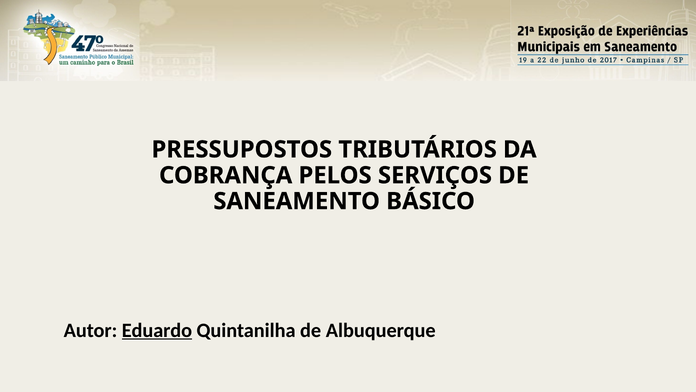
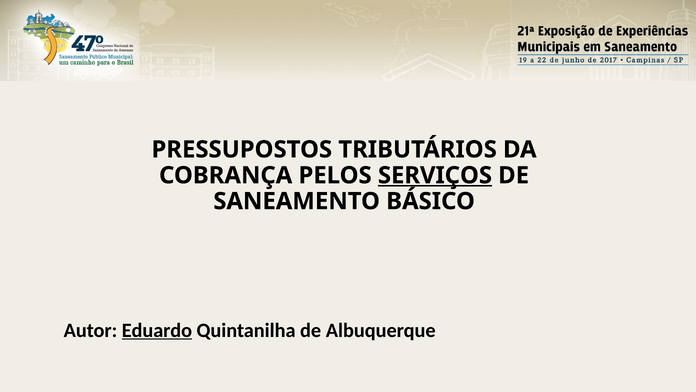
SERVIÇOS underline: none -> present (435, 175)
